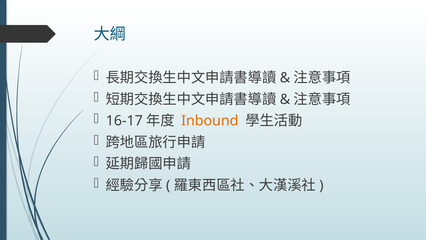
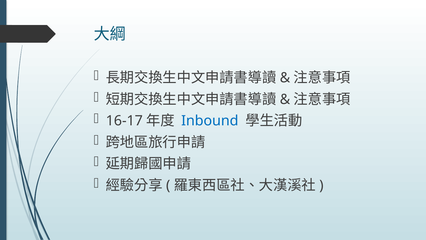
Inbound colour: orange -> blue (210, 121)
